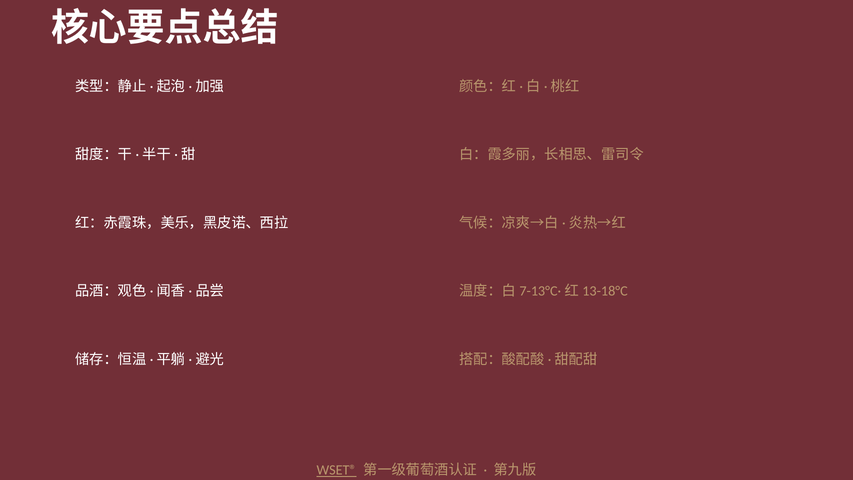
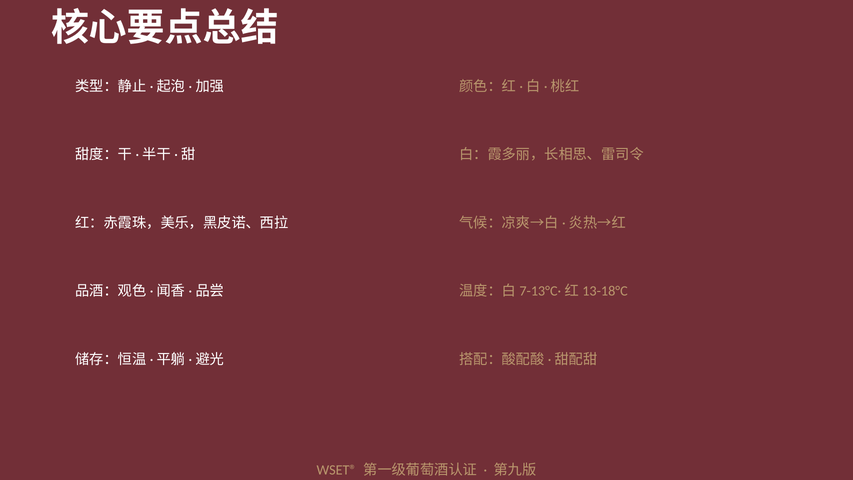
WSET® underline: present -> none (337, 470)
